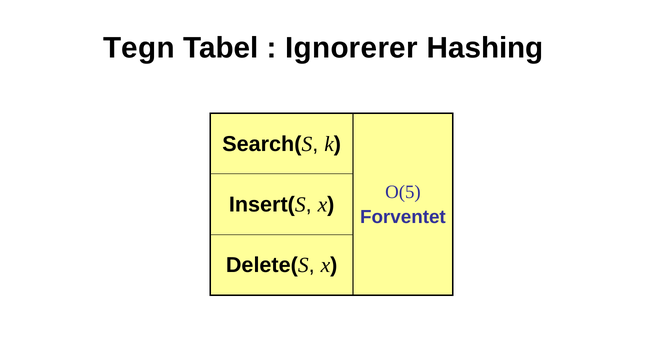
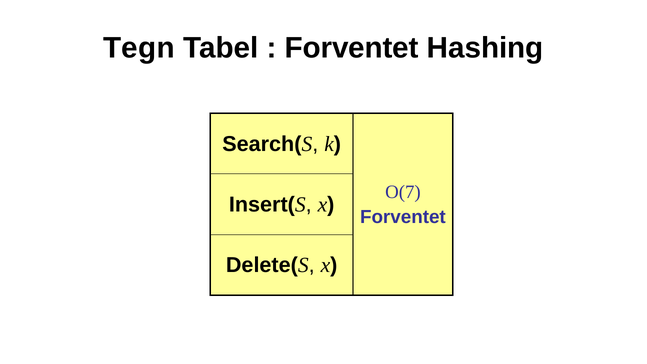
Ignorerer: Ignorerer -> Forventet (352, 48)
O(5: O(5 -> O(7 (403, 192)
